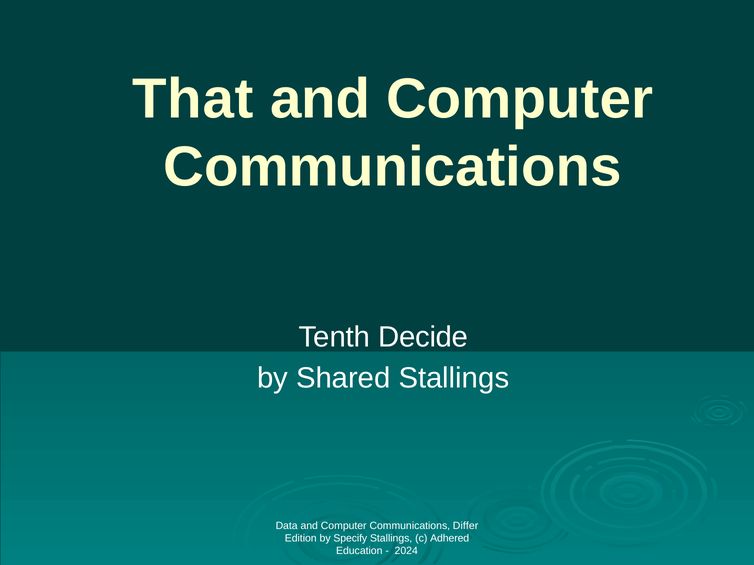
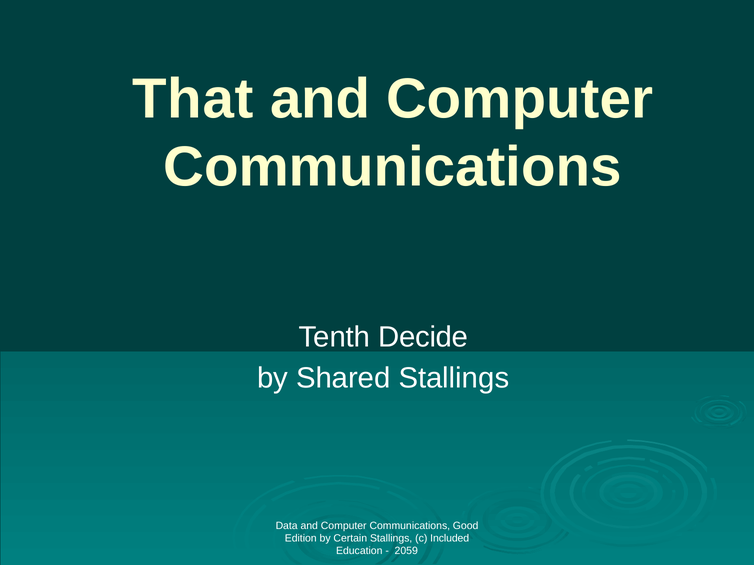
Differ: Differ -> Good (466, 526)
Specify: Specify -> Certain (350, 539)
Adhered: Adhered -> Included (450, 539)
2024: 2024 -> 2059 (406, 551)
